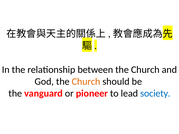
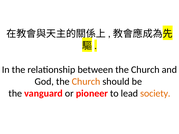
society colour: blue -> orange (155, 94)
